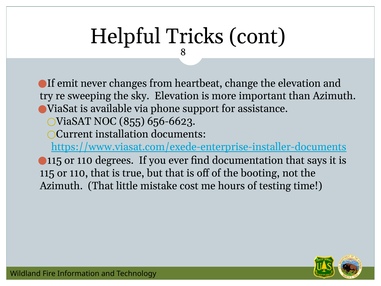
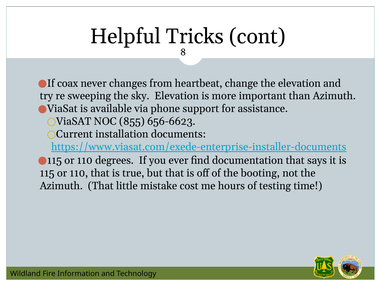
emit: emit -> coax (68, 83)
